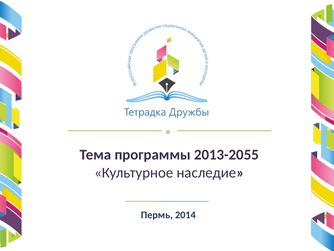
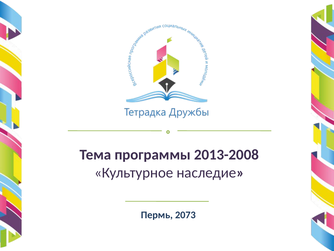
2013-2055: 2013-2055 -> 2013-2008 (226, 154)
2014: 2014 -> 2073 (185, 215)
